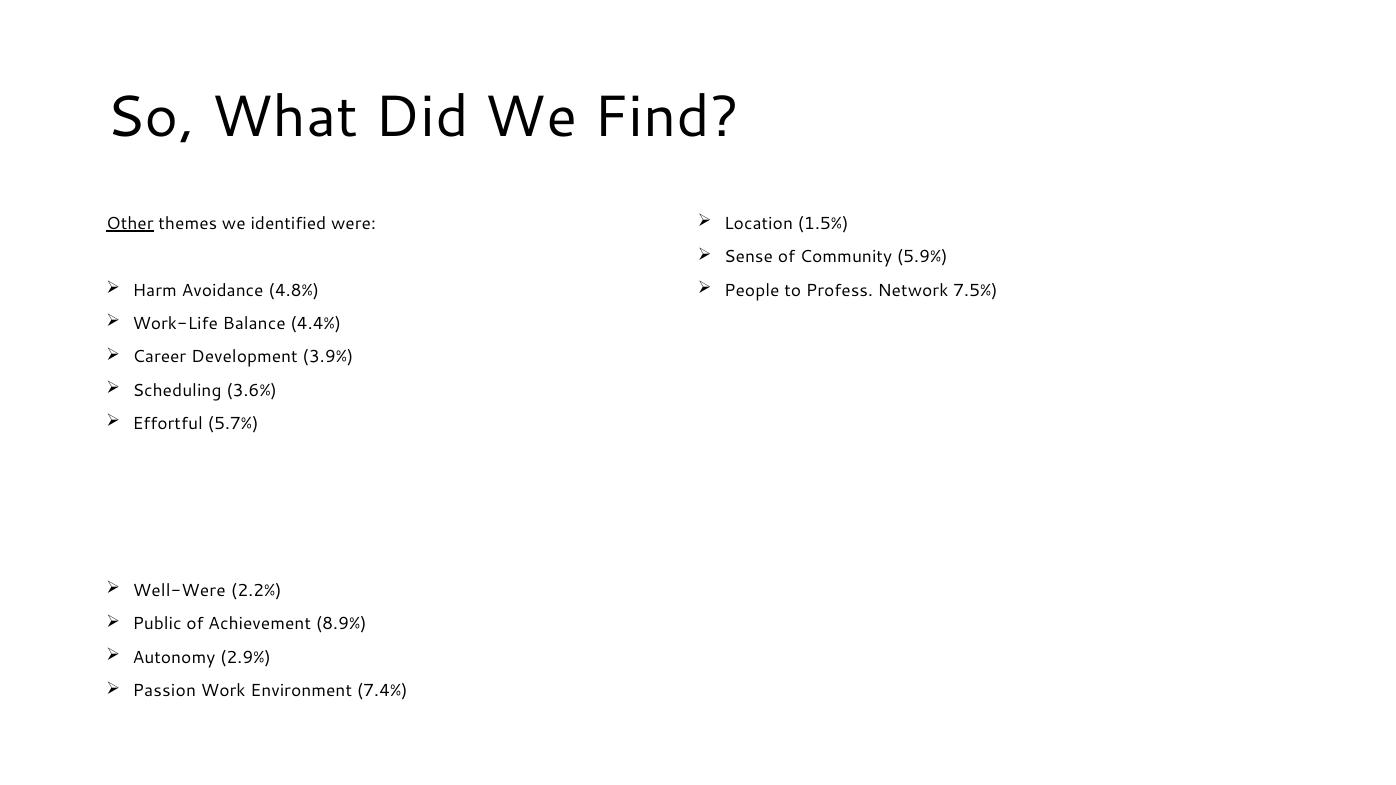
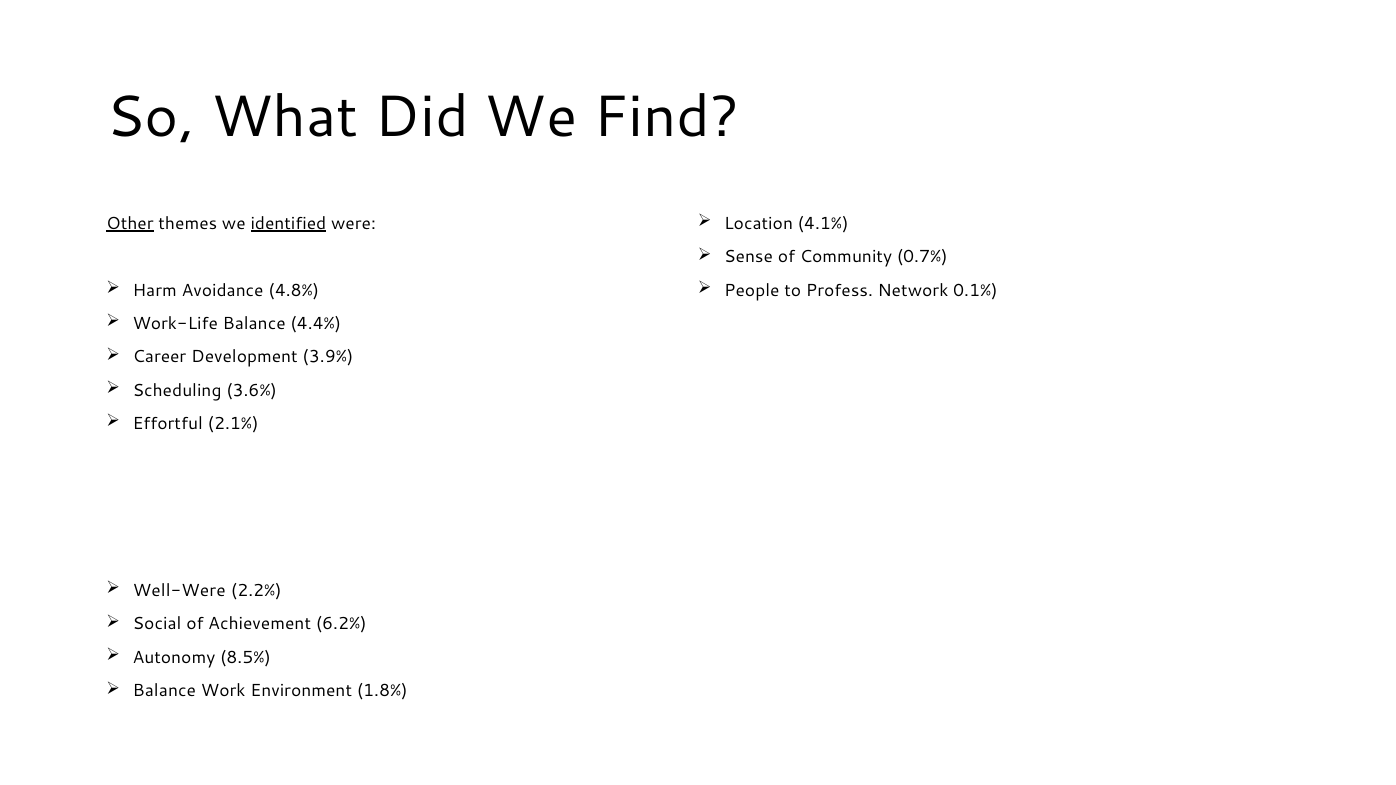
1.5%: 1.5% -> 4.1% (823, 224)
identified underline: none -> present (288, 224)
5.9%: 5.9% -> 0.7% (922, 257)
7.5%: 7.5% -> 0.1% (975, 290)
5.7%: 5.7% -> 2.1% (233, 424)
Public: Public -> Social (157, 624)
8.9%: 8.9% -> 6.2% (341, 624)
2.9%: 2.9% -> 8.5% (246, 658)
Passion: Passion -> Balance (164, 691)
7.4%: 7.4% -> 1.8% (382, 691)
